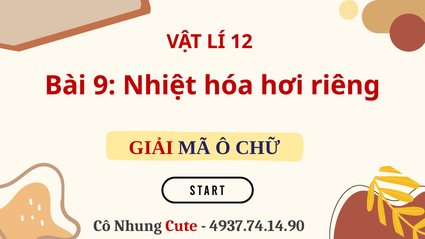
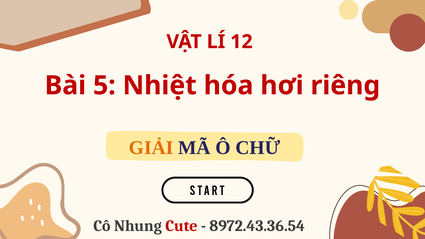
9: 9 -> 5 (104, 86)
GIẢI colour: red -> orange (151, 148)
4937.74.14.90: 4937.74.14.90 -> 8972.43.36.54 (257, 226)
